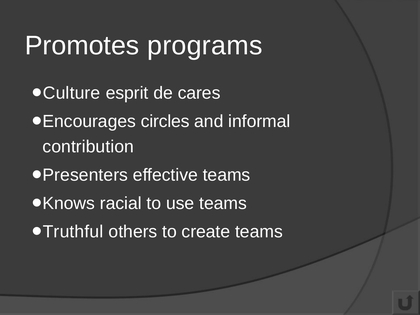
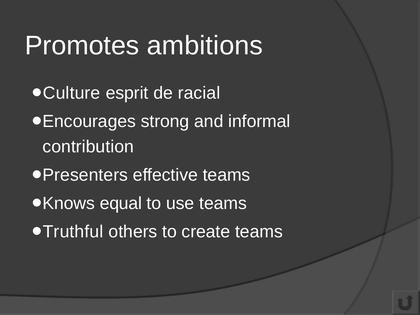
programs: programs -> ambitions (205, 46)
cares: cares -> racial (199, 93)
circles: circles -> strong (165, 121)
racial: racial -> equal (121, 203)
